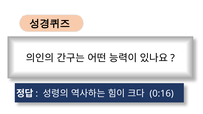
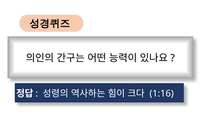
0:16: 0:16 -> 1:16 (162, 94)
